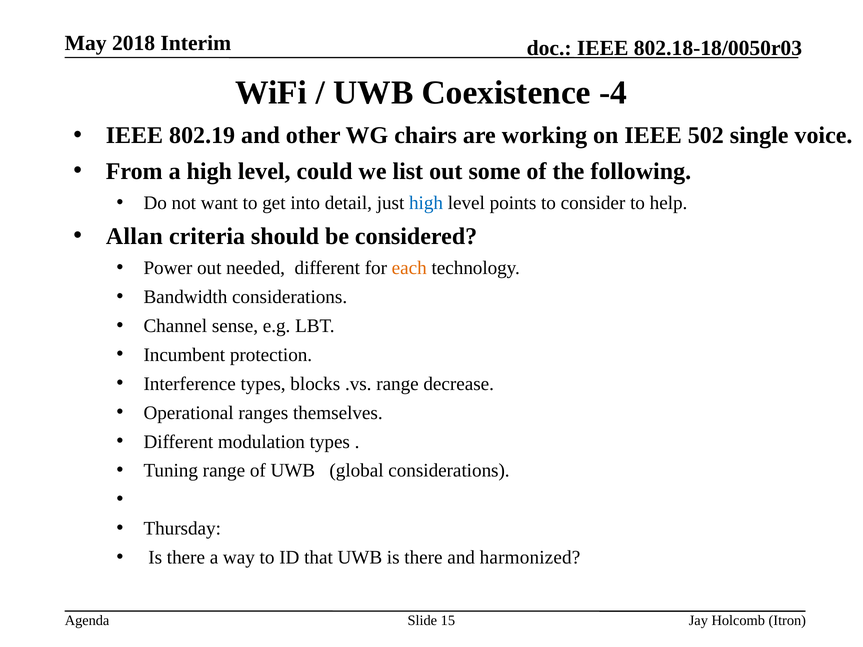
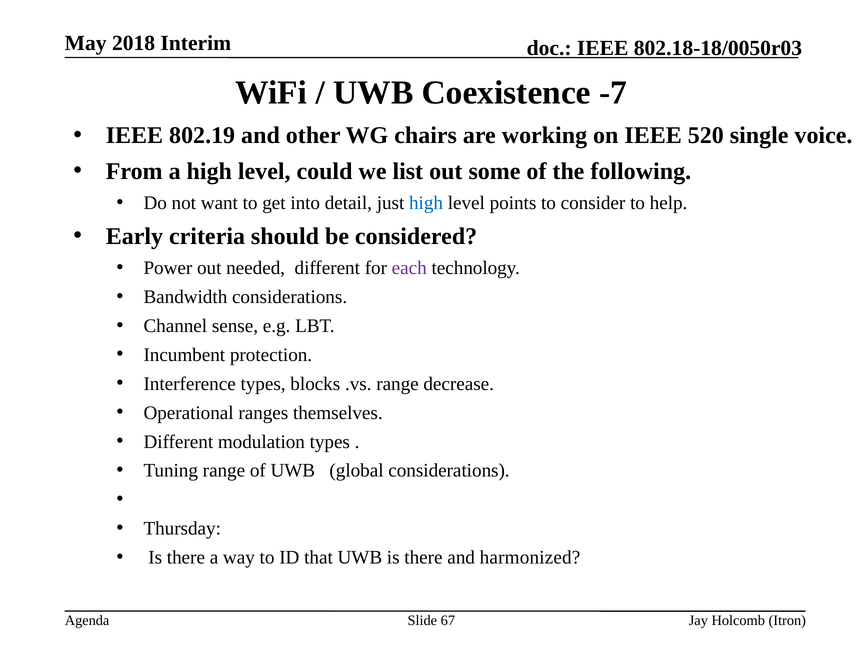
-4: -4 -> -7 (613, 93)
502: 502 -> 520 (706, 135)
Allan: Allan -> Early (134, 236)
each colour: orange -> purple (409, 268)
15: 15 -> 67 (448, 621)
